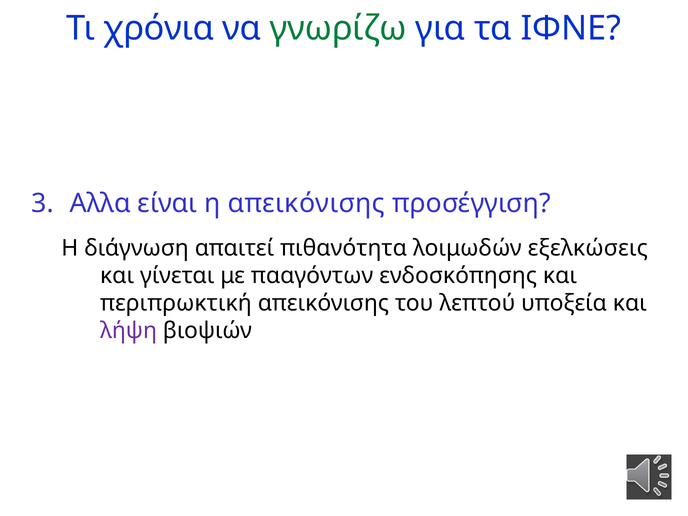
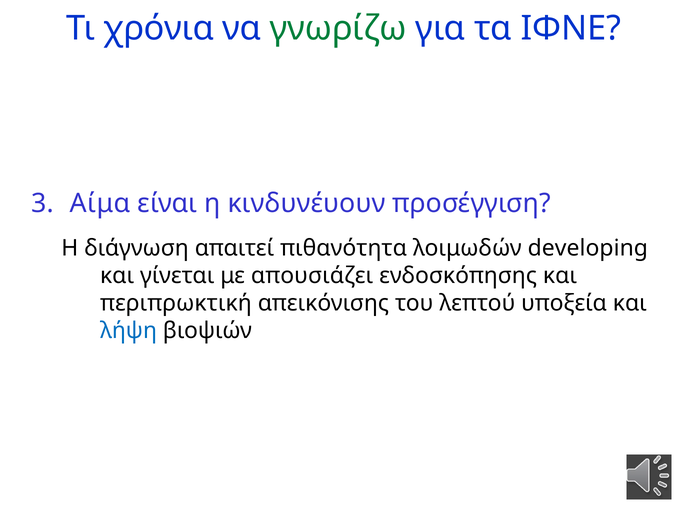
Αλλα: Αλλα -> Αίμα (100, 204)
η απεικόνισης: απεικόνισης -> κινδυνέυουν (306, 204)
εξελκώσεις: εξελκώσεις -> developing (588, 248)
πααγόντων: πααγόντων -> απουσιάζει (312, 276)
λήψη colour: purple -> blue (129, 331)
